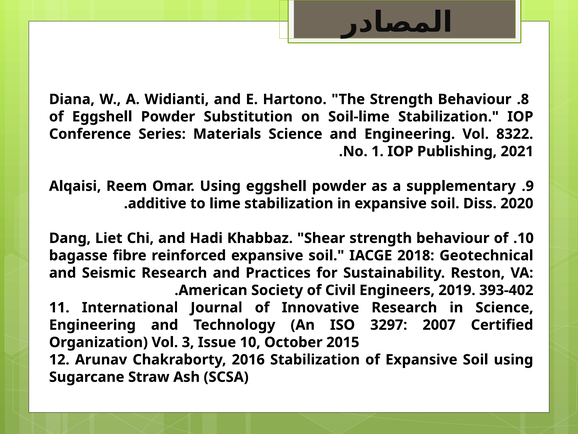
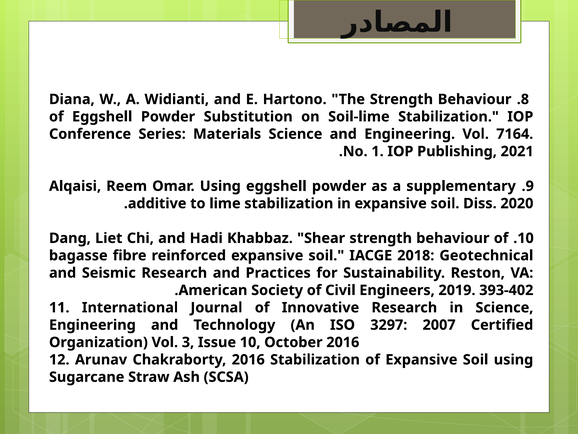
8322: 8322 -> 7164 (515, 134)
October 2015: 2015 -> 2016 (343, 342)
